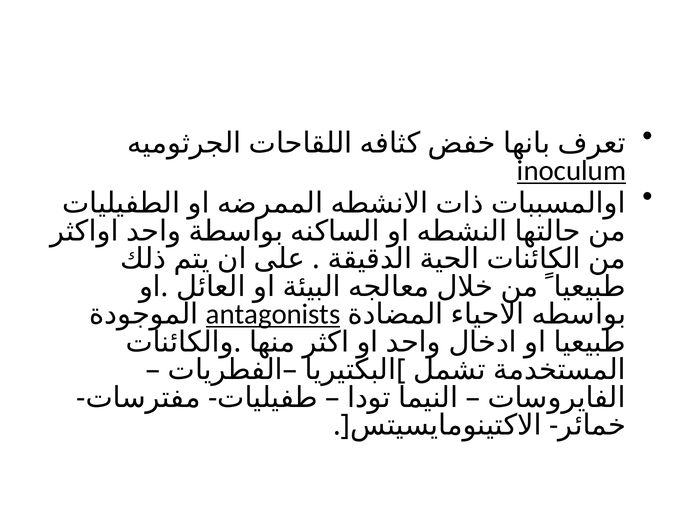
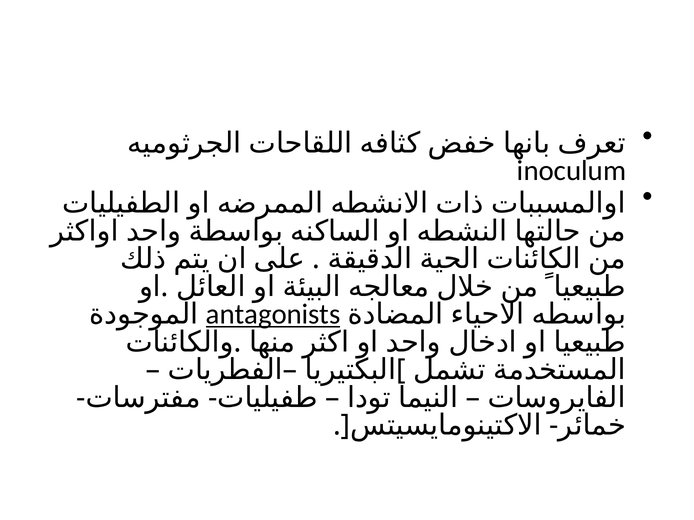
inoculum underline: present -> none (572, 171)
